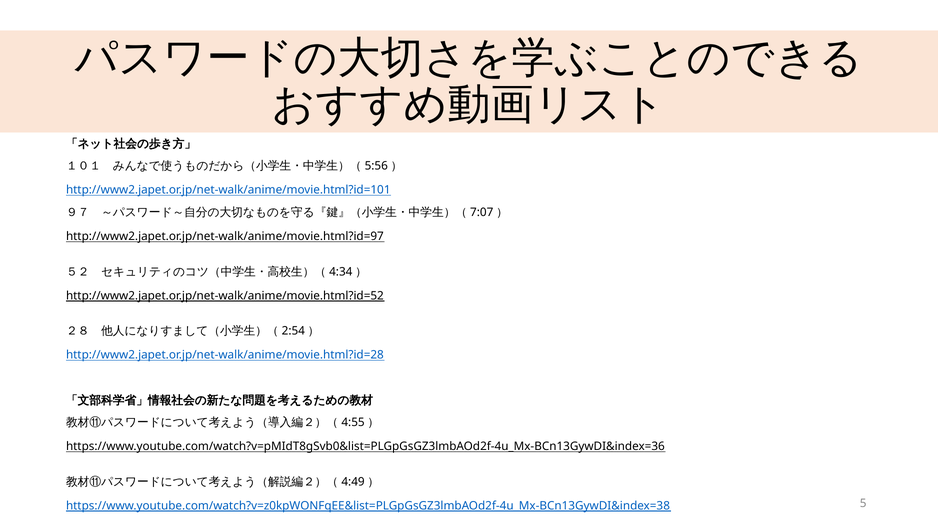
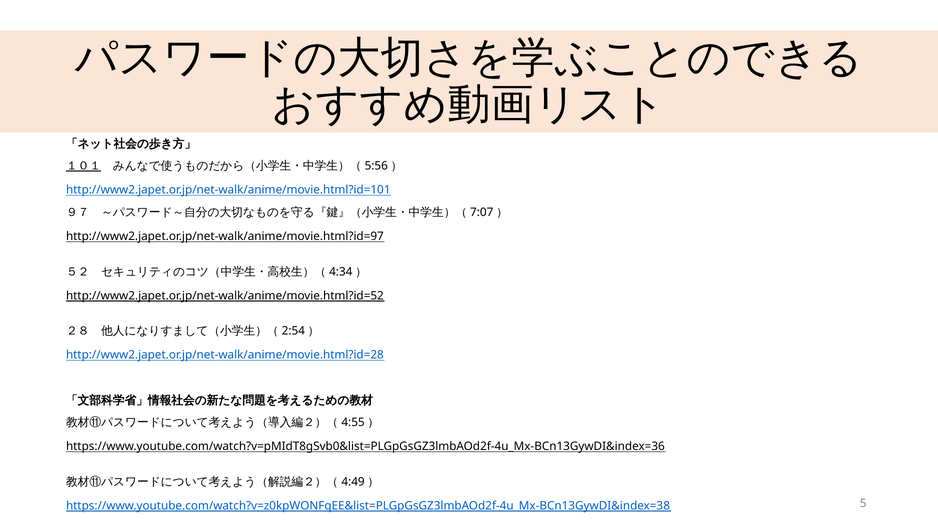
１０１ underline: none -> present (84, 166)
